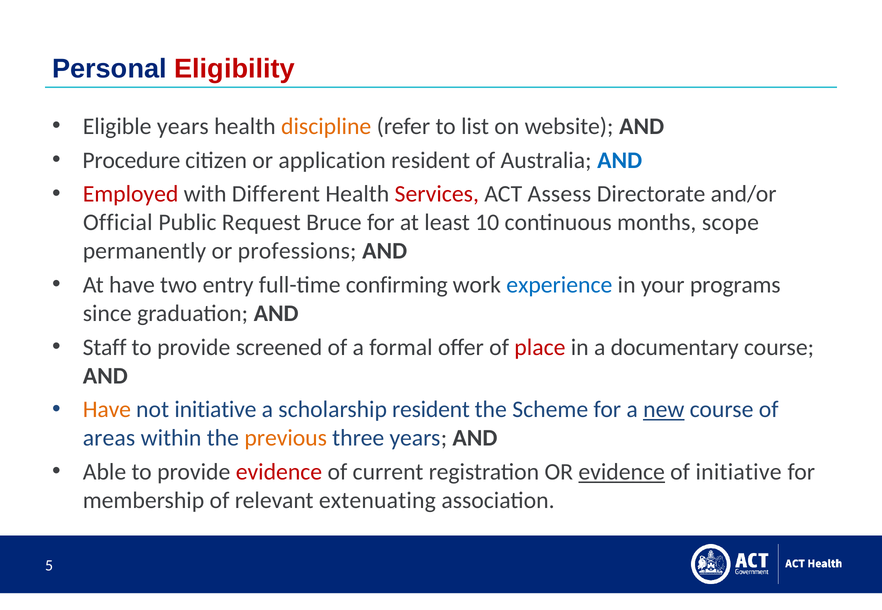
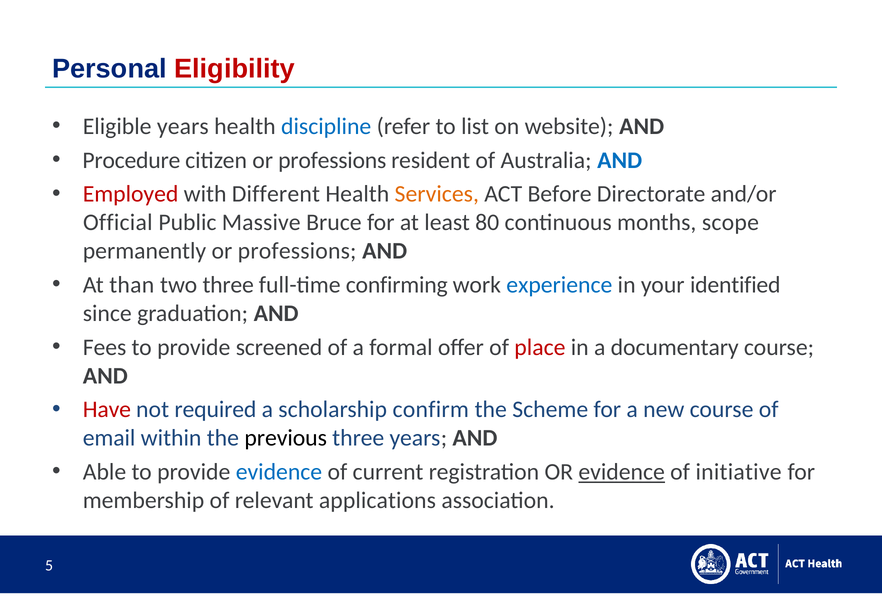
discipline colour: orange -> blue (326, 127)
citizen or application: application -> professions (332, 160)
Services colour: red -> orange (437, 194)
Assess: Assess -> Before (560, 194)
Request: Request -> Massive (261, 223)
10: 10 -> 80 (487, 223)
At have: have -> than (132, 285)
two entry: entry -> three (228, 285)
programs: programs -> identified (735, 285)
Staff: Staff -> Fees (105, 348)
Have colour: orange -> red (107, 410)
not initiative: initiative -> required (215, 410)
scholarship resident: resident -> confirm (431, 410)
new underline: present -> none (664, 410)
areas: areas -> email (109, 439)
previous colour: orange -> black (286, 439)
evidence colour: red -> blue (279, 472)
extenuating: extenuating -> applications (377, 501)
